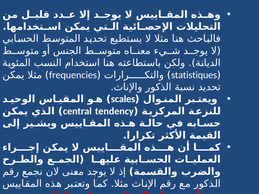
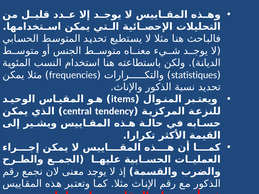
scales: scales -> items (123, 99)
